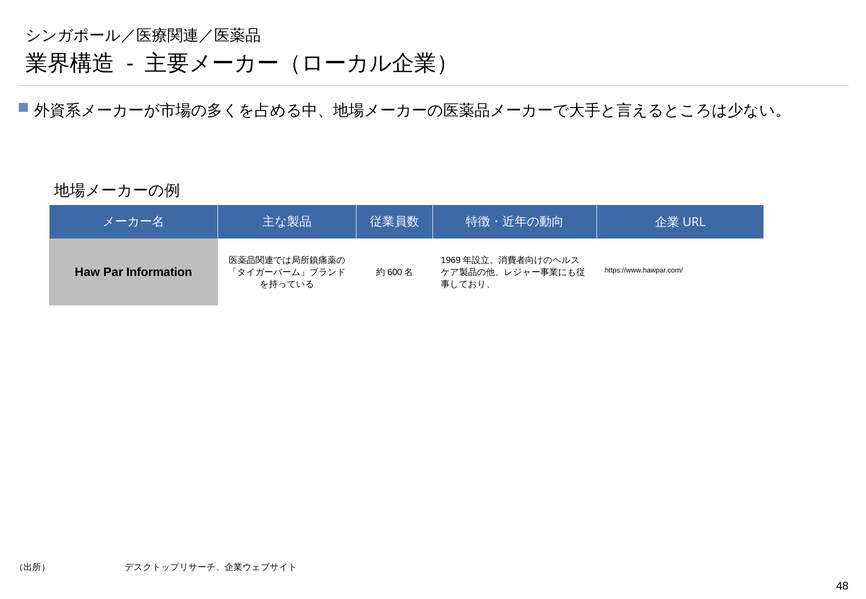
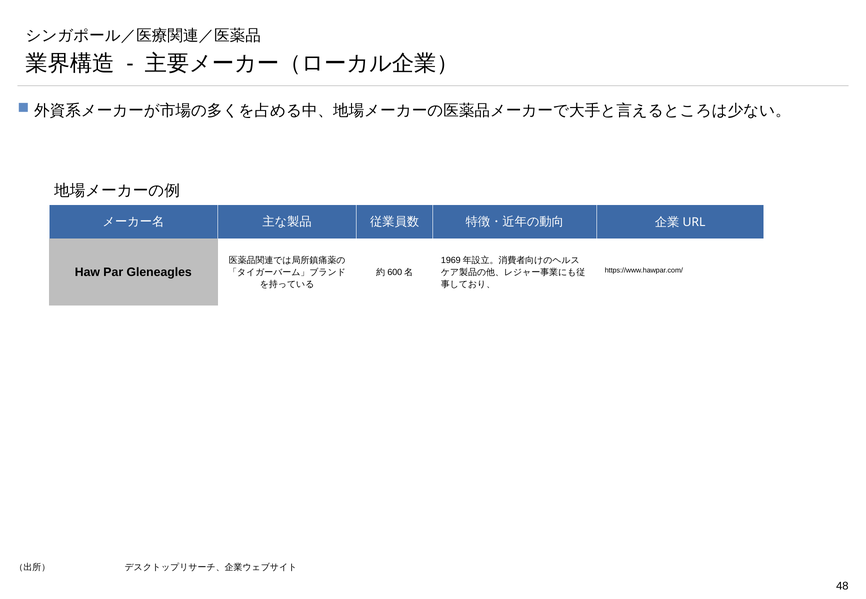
Information: Information -> Gleneagles (159, 272)
